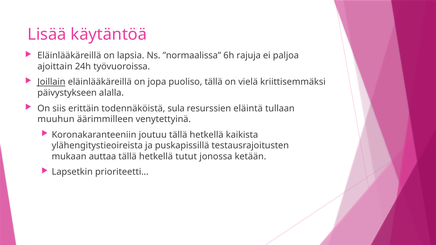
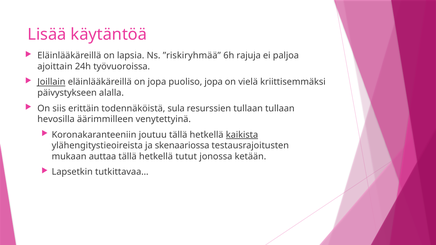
”normaalissa: ”normaalissa -> ”riskiryhmää (192, 56)
puoliso tällä: tällä -> jopa (214, 82)
resurssien eläintä: eläintä -> tullaan (248, 108)
muuhun: muuhun -> hevosilla (56, 119)
kaikista underline: none -> present (242, 135)
puskapissillä: puskapissillä -> skenaariossa (182, 146)
prioriteetti…: prioriteetti… -> tutkittavaa… (122, 172)
